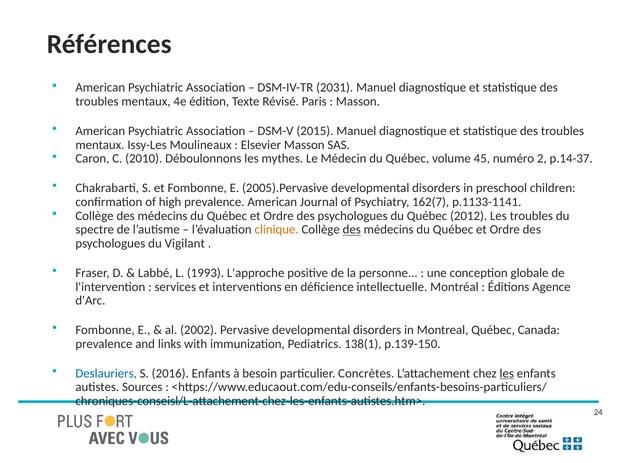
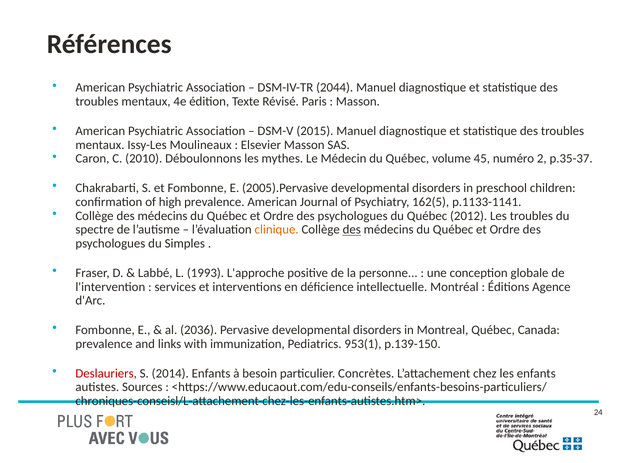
2031: 2031 -> 2044 (335, 88)
p.14-37: p.14-37 -> p.35-37 (571, 159)
162(7: 162(7 -> 162(5 (431, 202)
Vigilant: Vigilant -> Simples (185, 243)
2002: 2002 -> 2036 (199, 330)
138(1: 138(1 -> 953(1 (363, 344)
Deslauriers colour: blue -> red (106, 373)
2016: 2016 -> 2014 (170, 373)
les underline: present -> none (507, 373)
